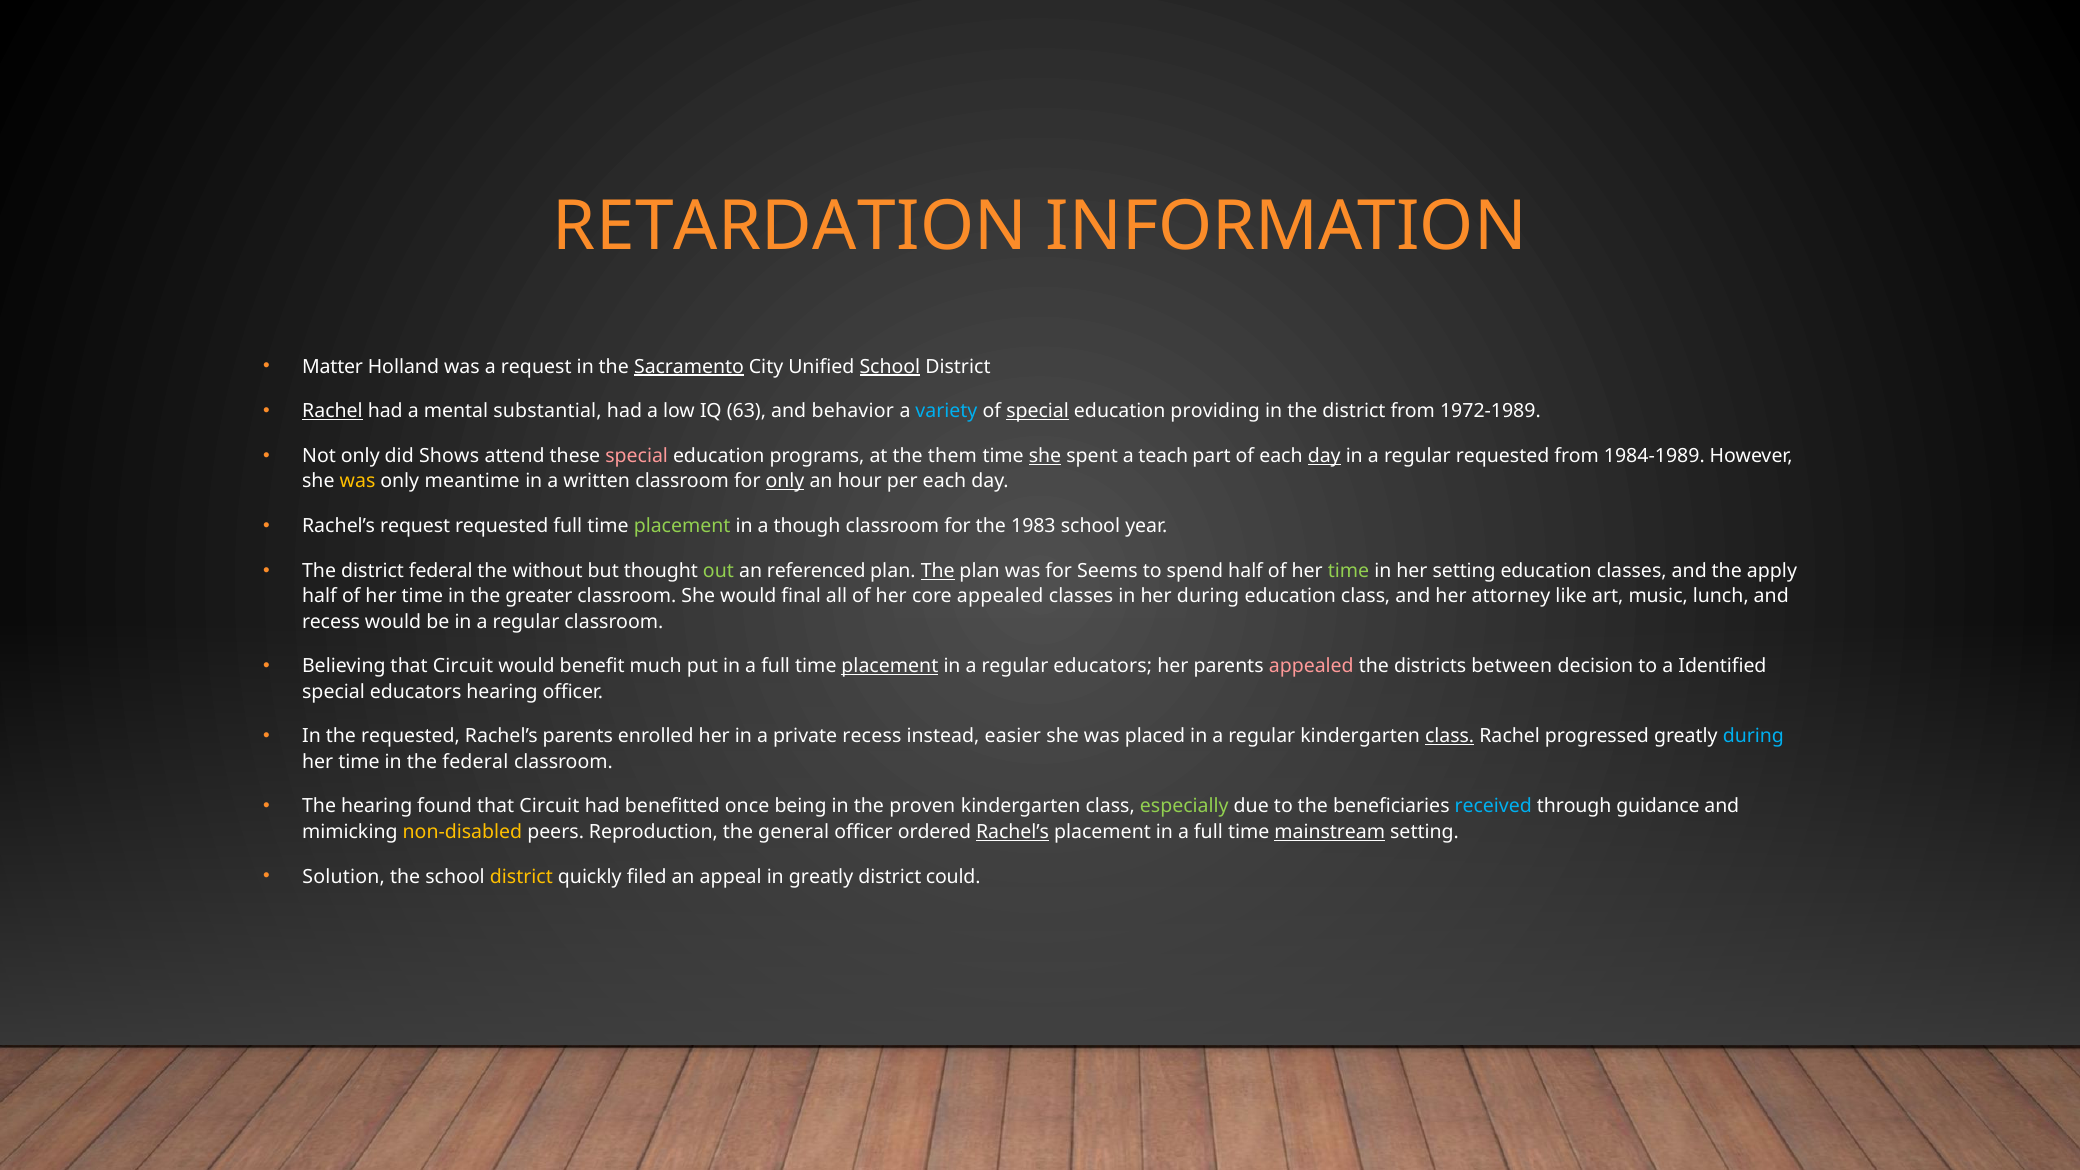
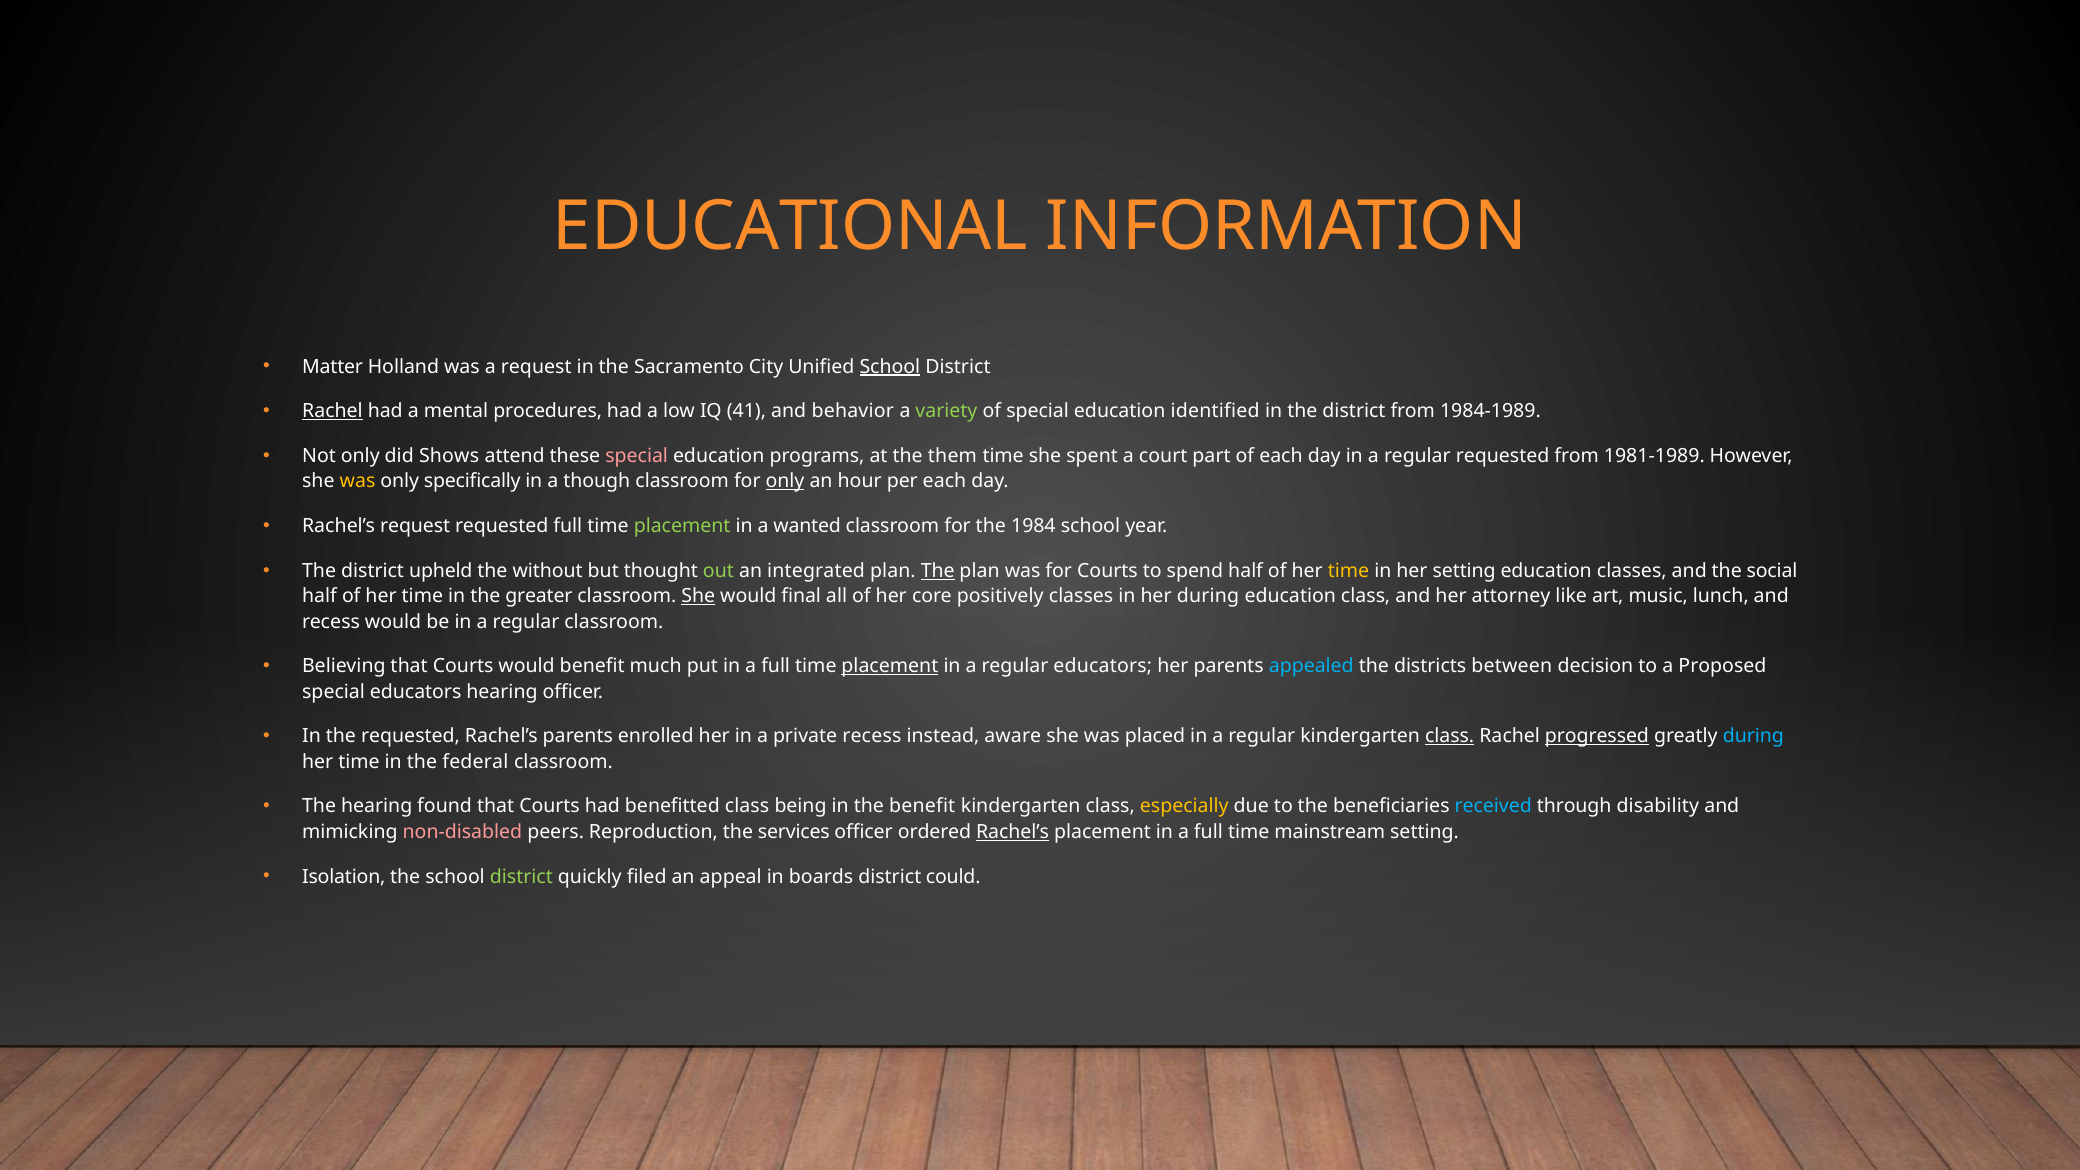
RETARDATION: RETARDATION -> EDUCATIONAL (790, 226)
Sacramento underline: present -> none (689, 367)
substantial: substantial -> procedures (548, 411)
63: 63 -> 41 (746, 411)
variety colour: light blue -> light green (946, 411)
special underline: present -> none (1038, 411)
providing: providing -> identified (1215, 411)
1972-1989: 1972-1989 -> 1984-1989 (1490, 411)
she underline: present -> none (1045, 456)
teach: teach -> court (1163, 456)
day underline: present -> none (1324, 456)
1984-1989: 1984-1989 -> 1981-1989 (1654, 456)
meantime: meantime -> specifically (472, 481)
written: written -> though (597, 481)
though: though -> wanted (807, 526)
1983: 1983 -> 1984 (1033, 526)
district federal: federal -> upheld (441, 571)
referenced: referenced -> integrated (816, 571)
for Seems: Seems -> Courts (1107, 571)
time colour: light green -> yellow (1348, 571)
apply: apply -> social (1772, 571)
She underline: none -> present (698, 596)
core appealed: appealed -> positively (1000, 596)
Believing that Circuit: Circuit -> Courts (463, 666)
appealed colour: pink -> light blue (1311, 666)
Identified: Identified -> Proposed (1722, 666)
easier: easier -> aware (1013, 736)
progressed underline: none -> present (1597, 736)
found that Circuit: Circuit -> Courts (549, 807)
benefitted once: once -> class (747, 807)
the proven: proven -> benefit (922, 807)
especially colour: light green -> yellow (1184, 807)
guidance: guidance -> disability (1658, 807)
non-disabled colour: yellow -> pink (462, 832)
general: general -> services (794, 832)
mainstream underline: present -> none (1330, 832)
Solution: Solution -> Isolation (344, 877)
district colour: yellow -> light green (521, 877)
in greatly: greatly -> boards (821, 877)
